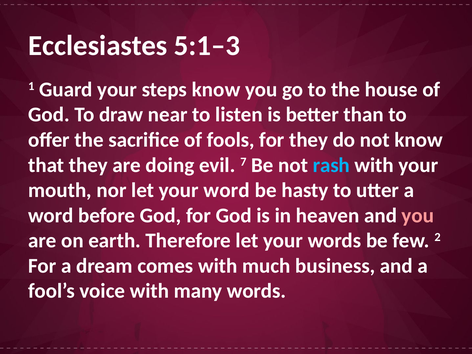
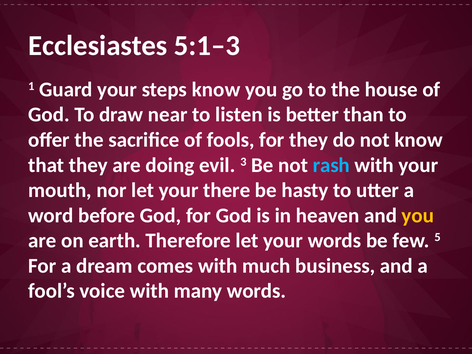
7: 7 -> 3 (243, 162)
your word: word -> there (227, 190)
you colour: pink -> yellow (418, 215)
2: 2 -> 5 (438, 237)
